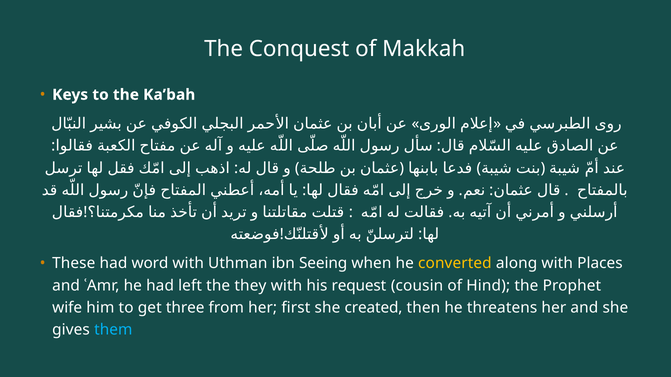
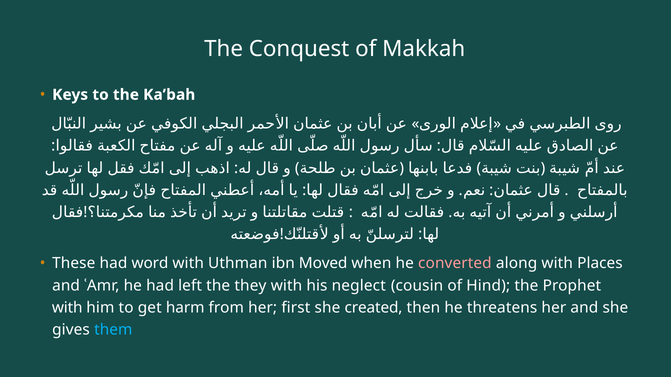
Seeing: Seeing -> Moved (323, 264)
converted colour: yellow -> pink (455, 264)
request: request -> neglect (359, 286)
wife: wife -> with (67, 308)
three: three -> harm (185, 308)
